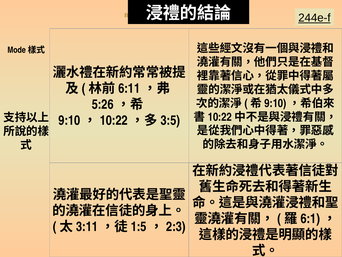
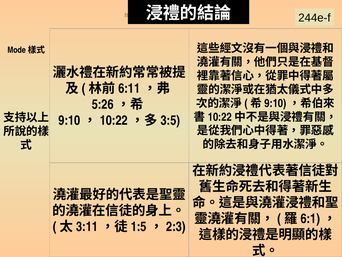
244e-f underline: present -> none (314, 18)
